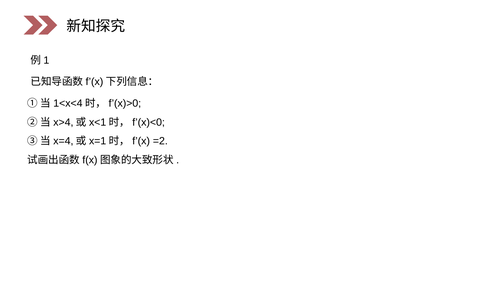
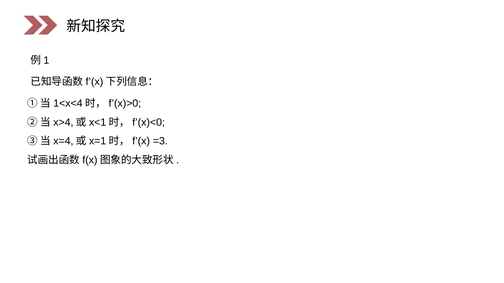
=2: =2 -> =3 (160, 141)
